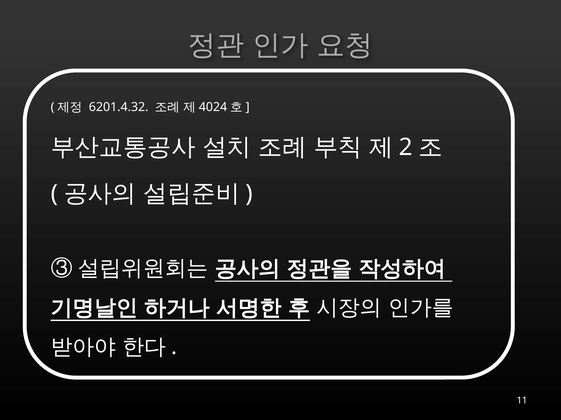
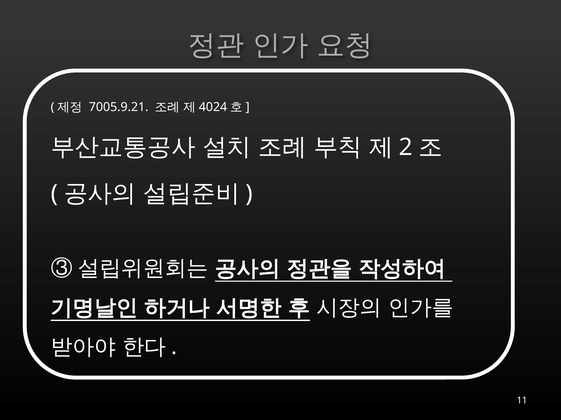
6201.4.32: 6201.4.32 -> 7005.9.21 (119, 107)
